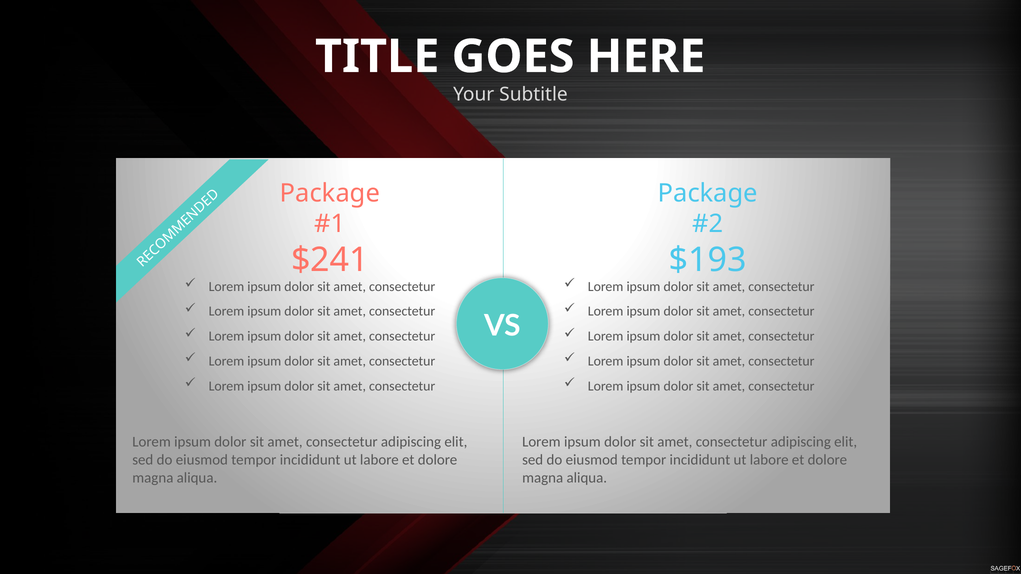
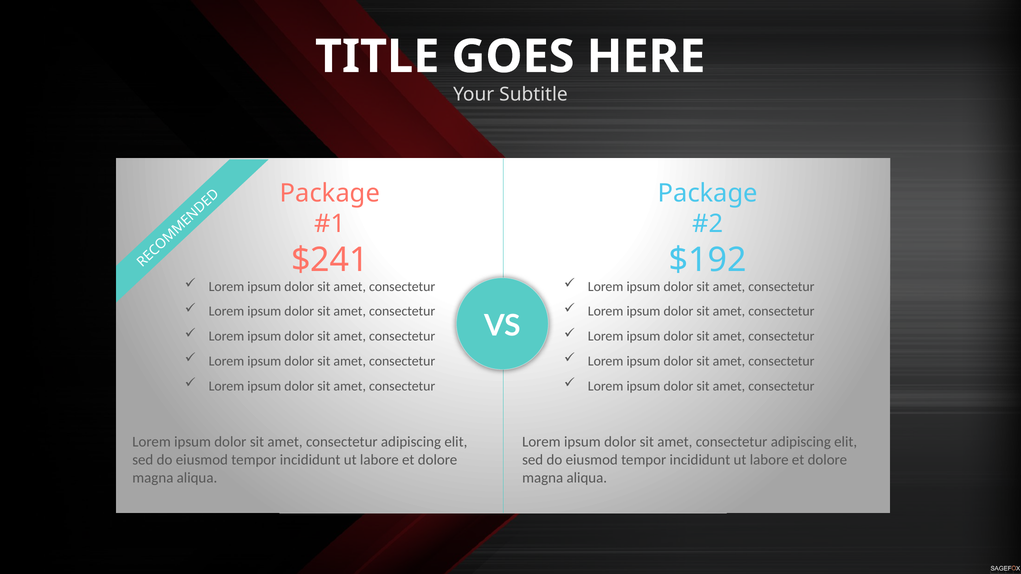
$193: $193 -> $192 (708, 260)
